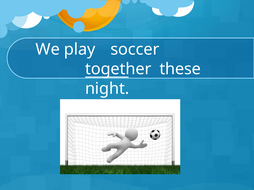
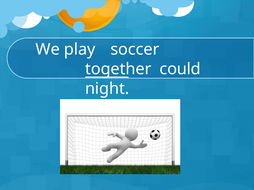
these: these -> could (180, 69)
